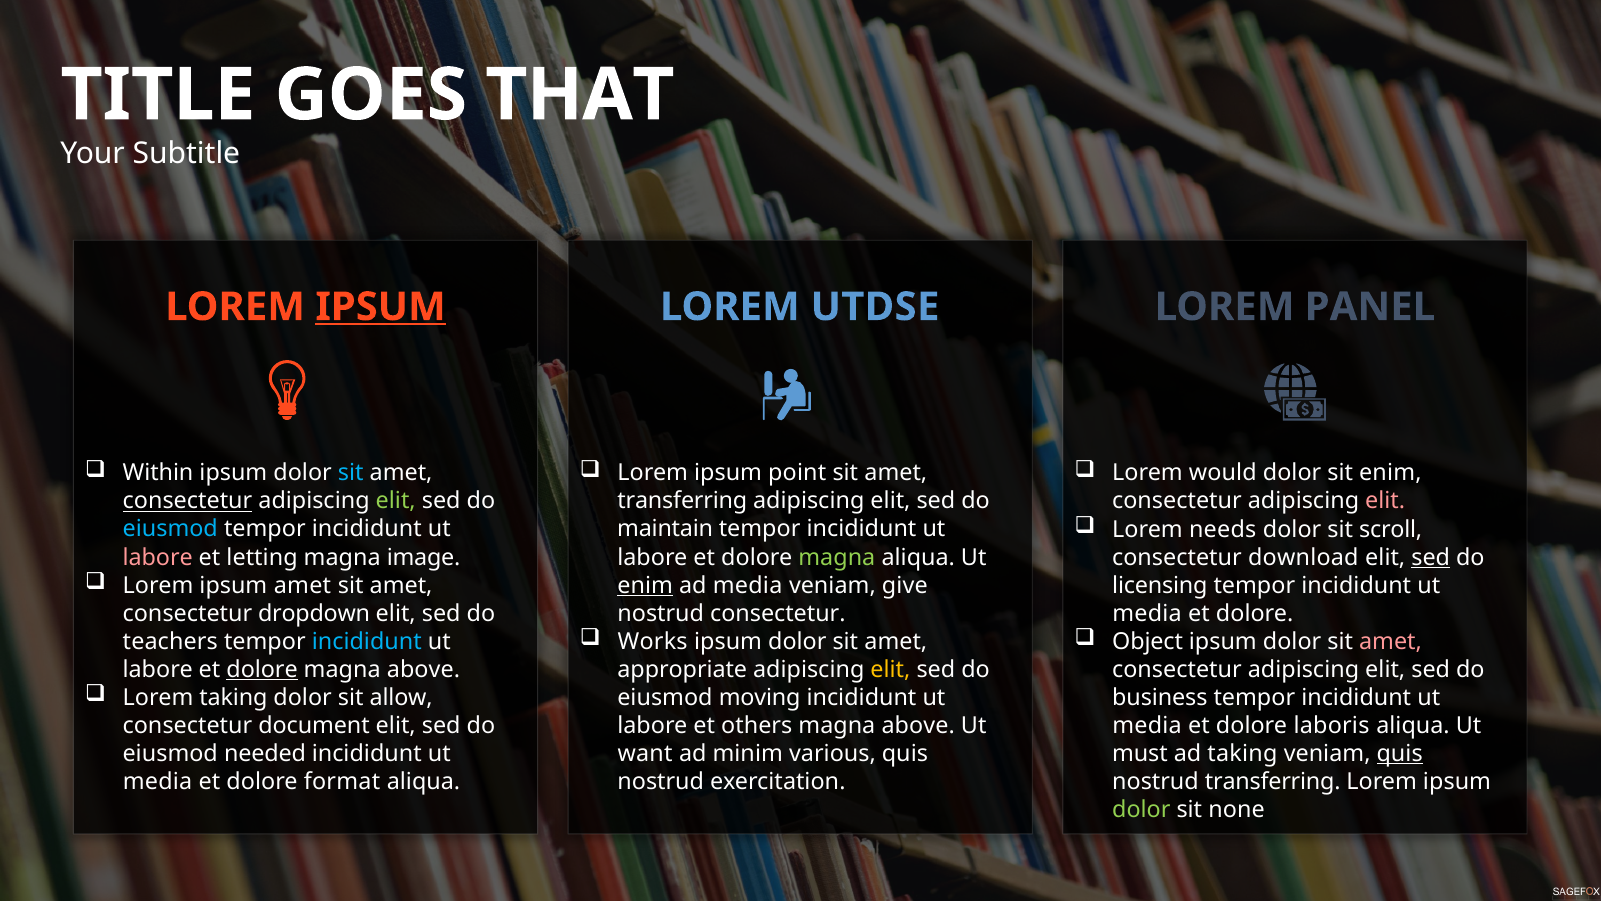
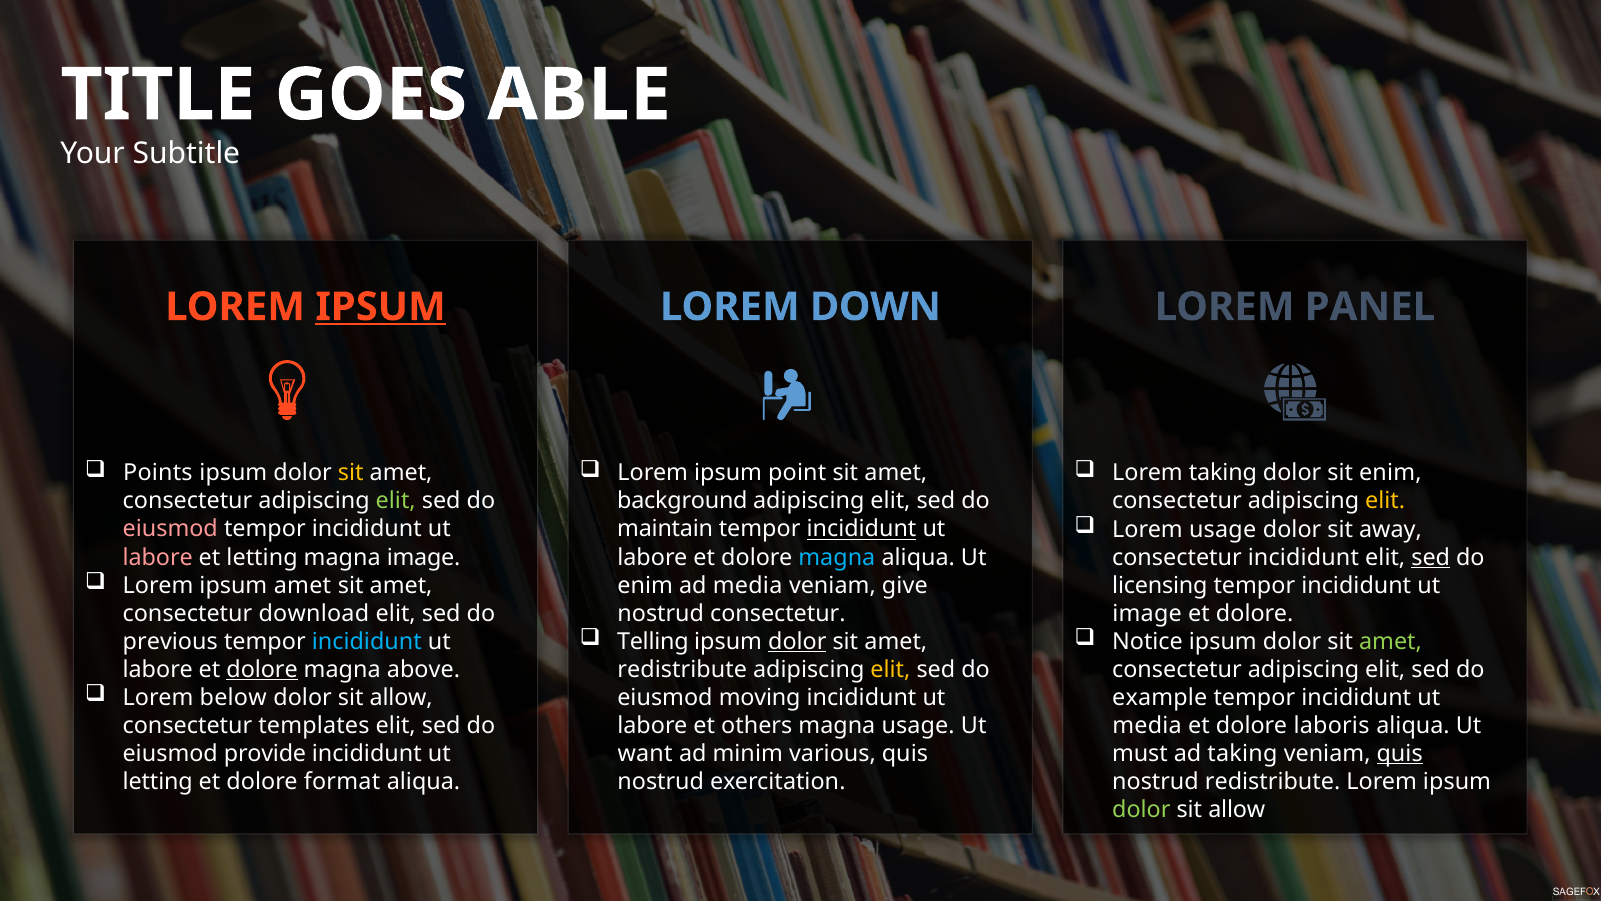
THAT: THAT -> ABLE (579, 95)
UTDSE: UTDSE -> DOWN (875, 307)
Within: Within -> Points (158, 473)
sit colour: light blue -> yellow (351, 473)
Lorem would: would -> taking (1223, 473)
consectetur underline: present -> none (188, 501)
transferring: transferring -> background (682, 501)
elit colour: pink -> yellow (1385, 501)
Lorem needs: needs -> usage (1223, 529)
scroll: scroll -> away (1391, 529)
eiusmod colour: light blue -> pink (170, 529)
incididunt underline: none -> present (861, 529)
magna colour: light green -> light blue (837, 557)
consectetur download: download -> incididunt (1303, 557)
enim underline: present -> none (645, 585)
dropdown: dropdown -> download (314, 613)
media: media -> image (1147, 613)
Works: Works -> Telling (653, 641)
dolor underline: none -> present (797, 641)
Object: Object -> Notice (1148, 641)
amet colour: pink -> light green (1391, 641)
teachers: teachers -> previous (170, 641)
appropriate: appropriate -> redistribute (682, 669)
Lorem taking: taking -> below (233, 697)
business: business -> example (1160, 697)
document: document -> templates (314, 725)
above: above -> usage (918, 725)
needed: needed -> provide (265, 753)
media: media -> letting (158, 781)
nostrud transferring: transferring -> redistribute (1273, 781)
none: none -> allow (1237, 809)
